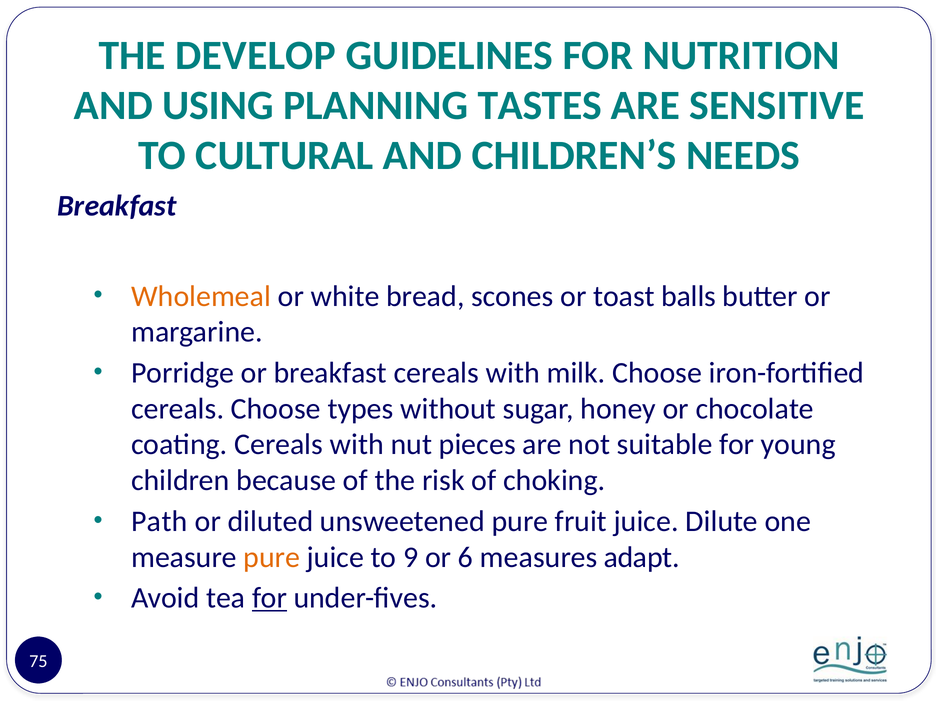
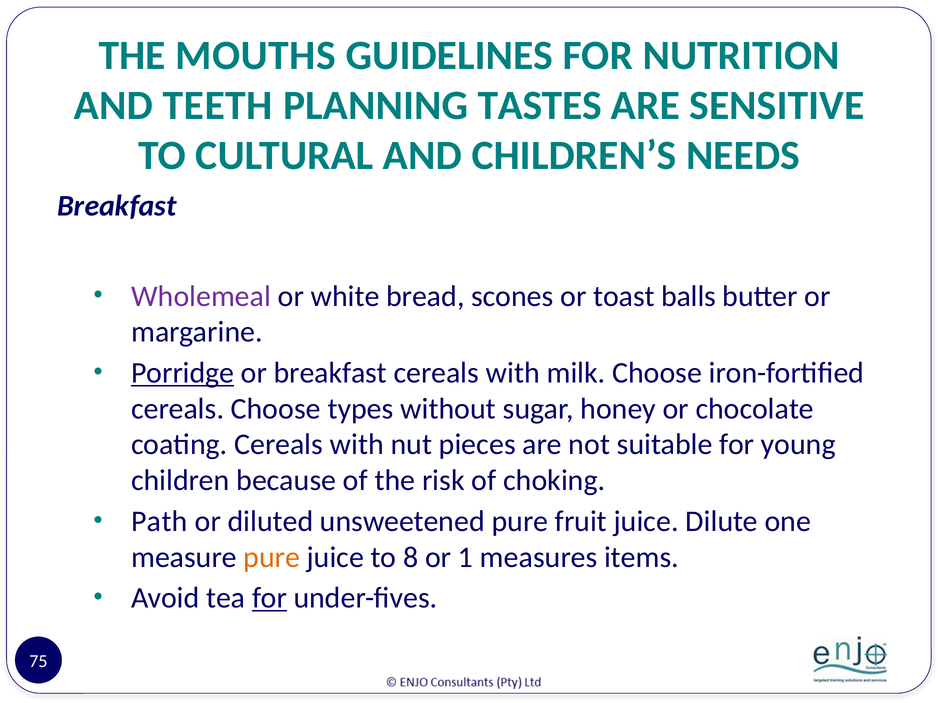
DEVELOP: DEVELOP -> MOUTHS (256, 55)
USING: USING -> TEETH (218, 105)
Wholemeal colour: orange -> purple (201, 296)
Porridge underline: none -> present (183, 373)
9: 9 -> 8 (411, 558)
6: 6 -> 1 (466, 558)
adapt: adapt -> items (641, 558)
